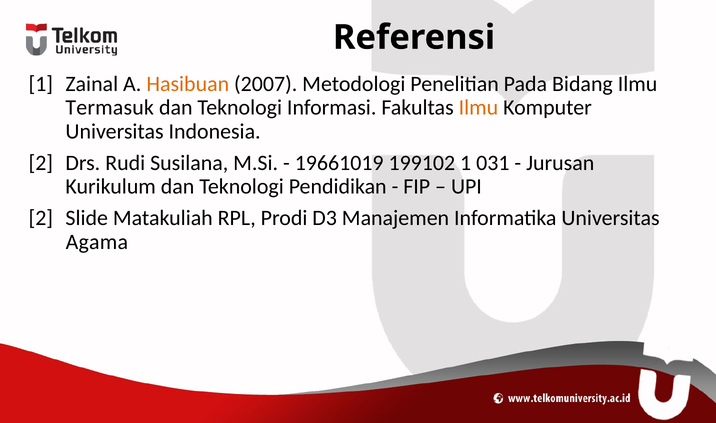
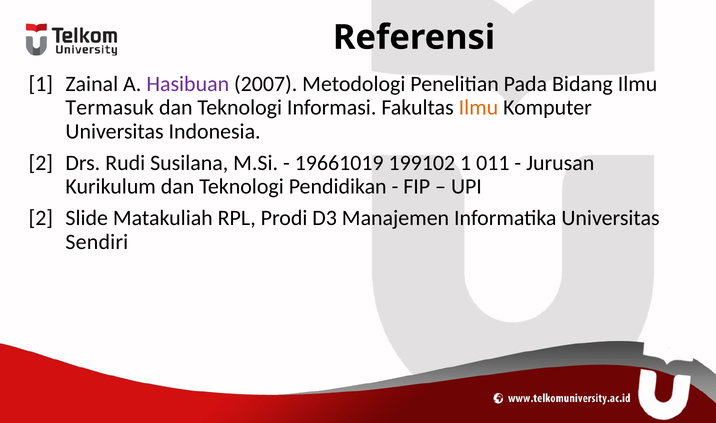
Hasibuan colour: orange -> purple (188, 84)
031: 031 -> 011 (493, 163)
Agama: Agama -> Sendiri (97, 242)
